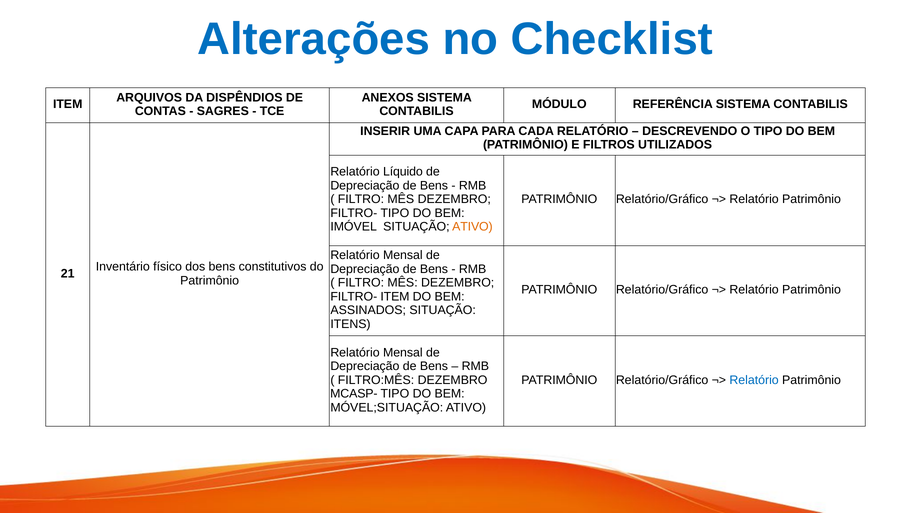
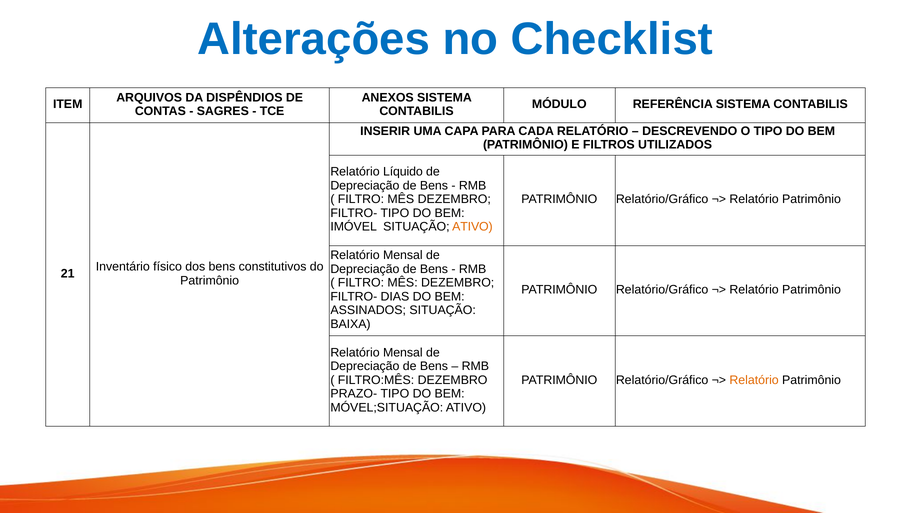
FILTRO- ITEM: ITEM -> DIAS (395, 296)
ITENS: ITENS -> BAIXA (350, 324)
Relatório colour: blue -> orange (754, 380)
MCASP-: MCASP- -> PRAZO- (354, 393)
